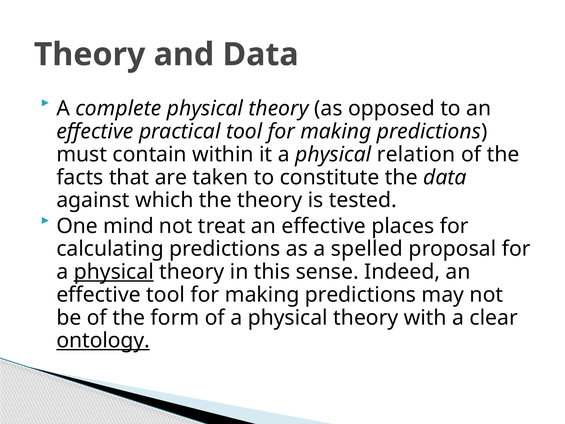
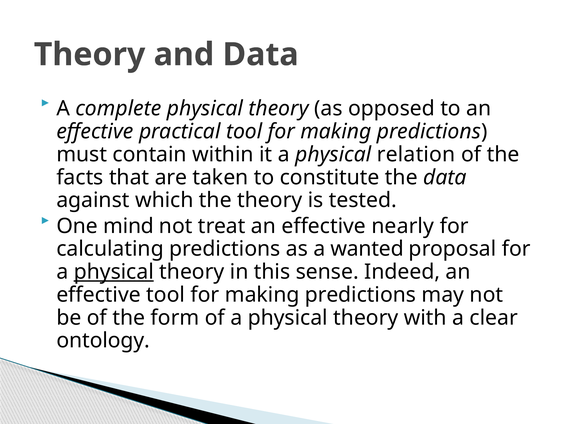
places: places -> nearly (403, 226)
spelled: spelled -> wanted (367, 249)
ontology underline: present -> none (103, 340)
